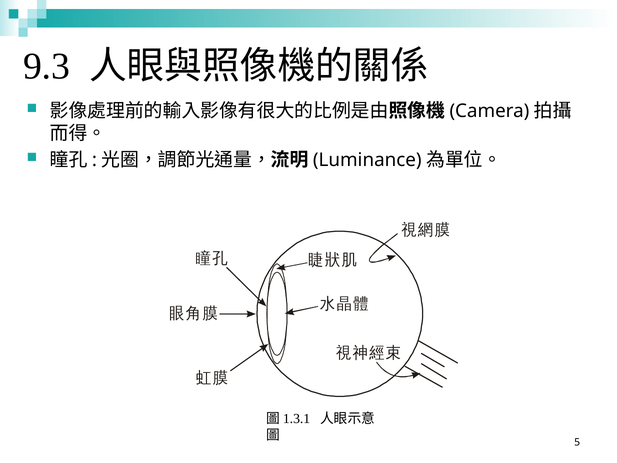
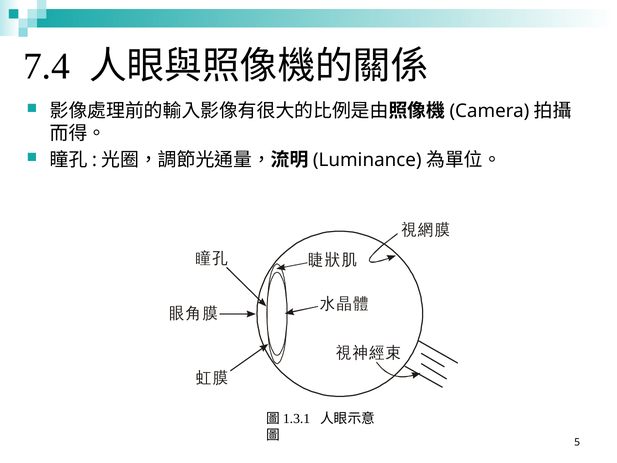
9.3: 9.3 -> 7.4 (47, 66)
